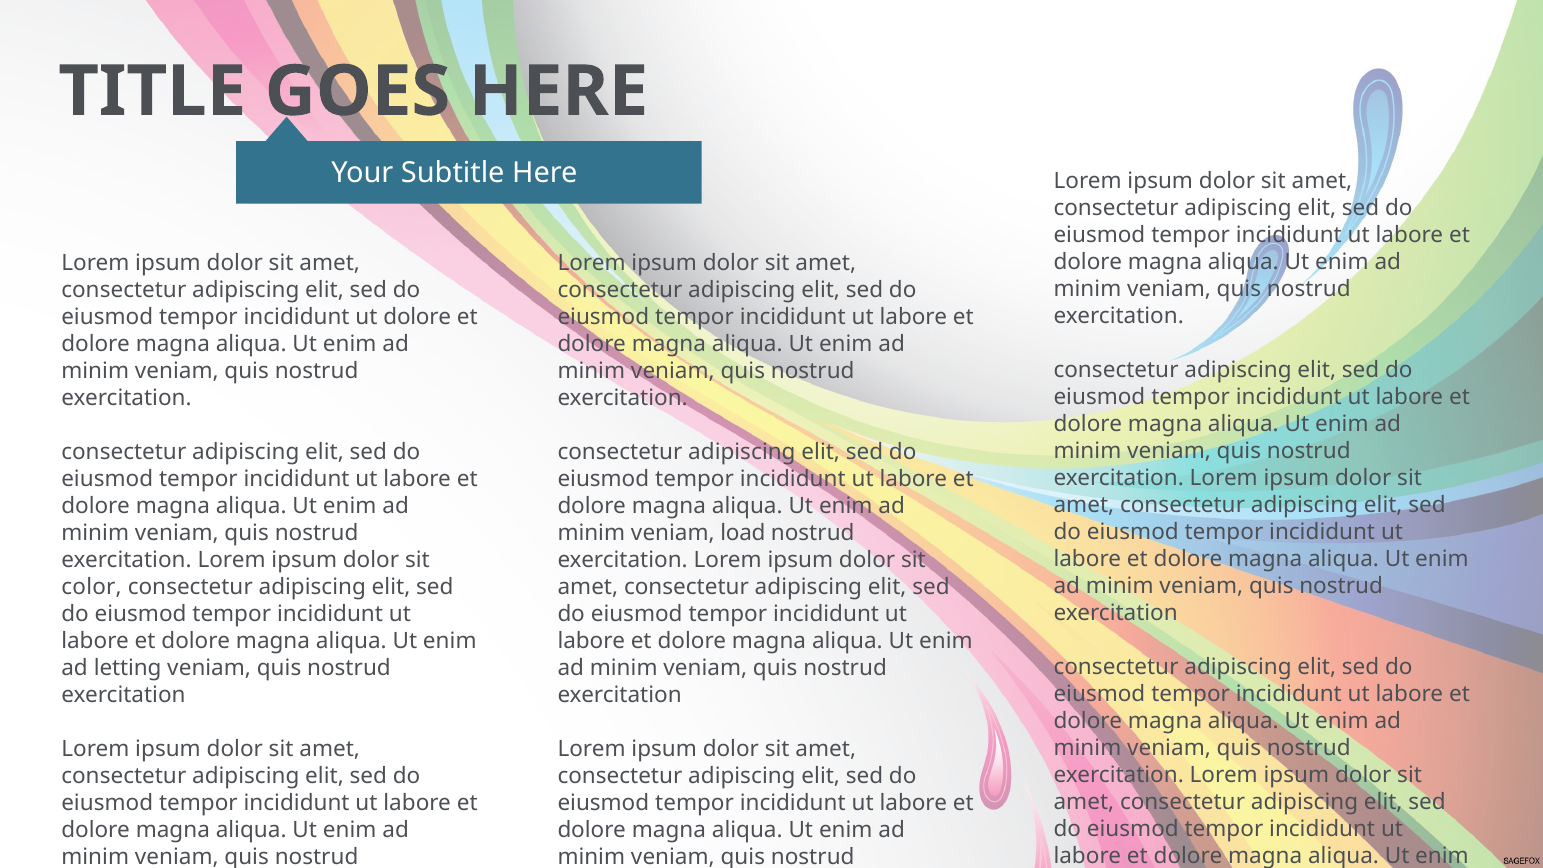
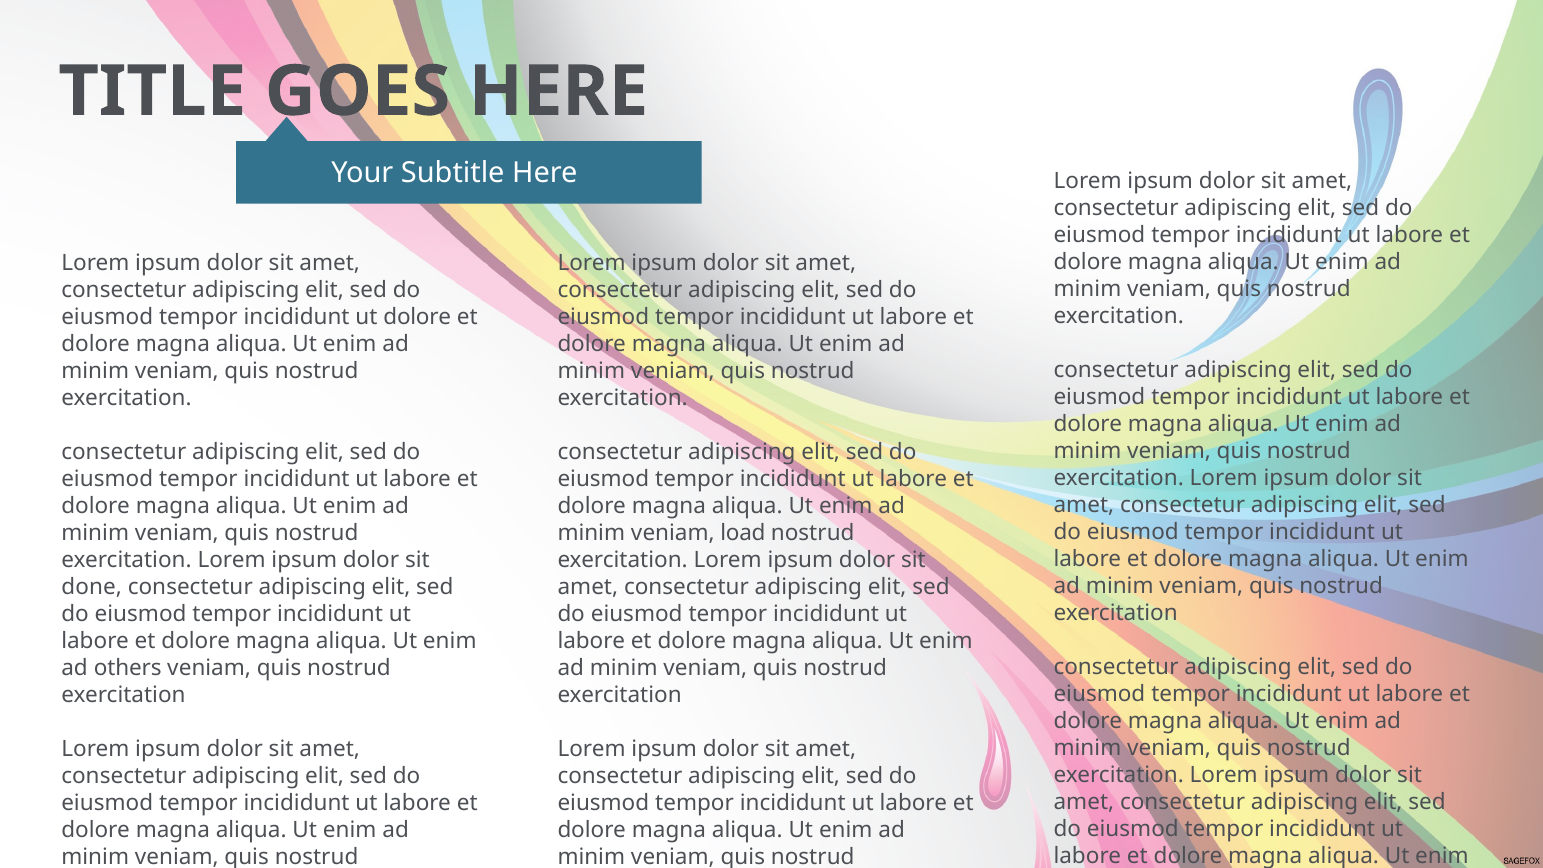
color: color -> done (92, 587)
letting: letting -> others (128, 668)
